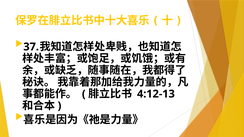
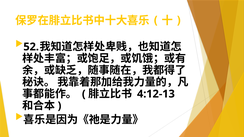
37: 37 -> 52 (31, 47)
